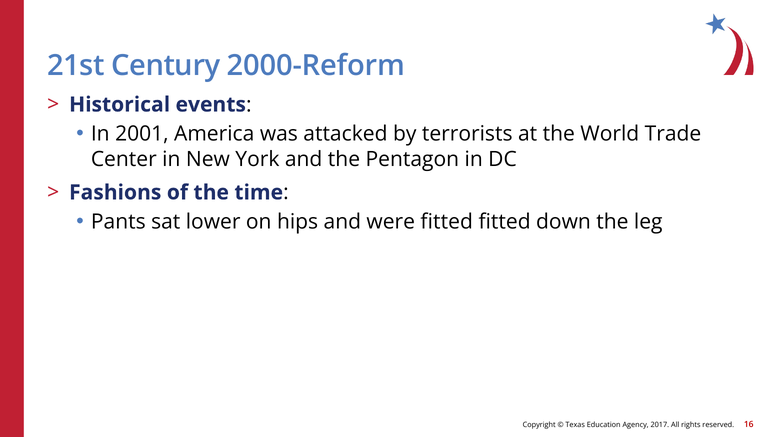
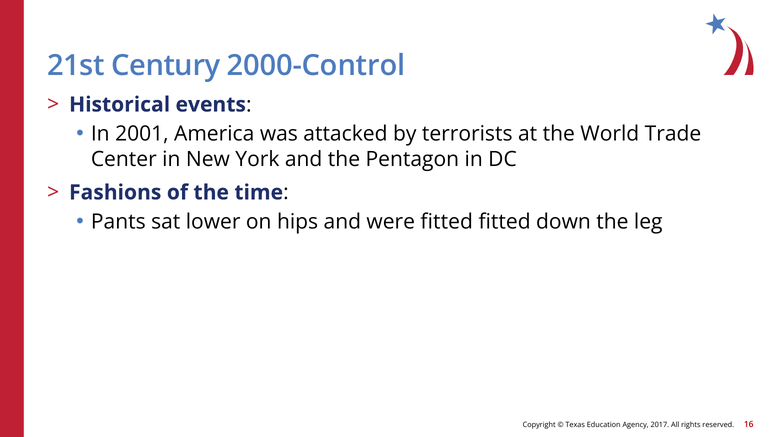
2000-Reform: 2000-Reform -> 2000-Control (316, 66)
